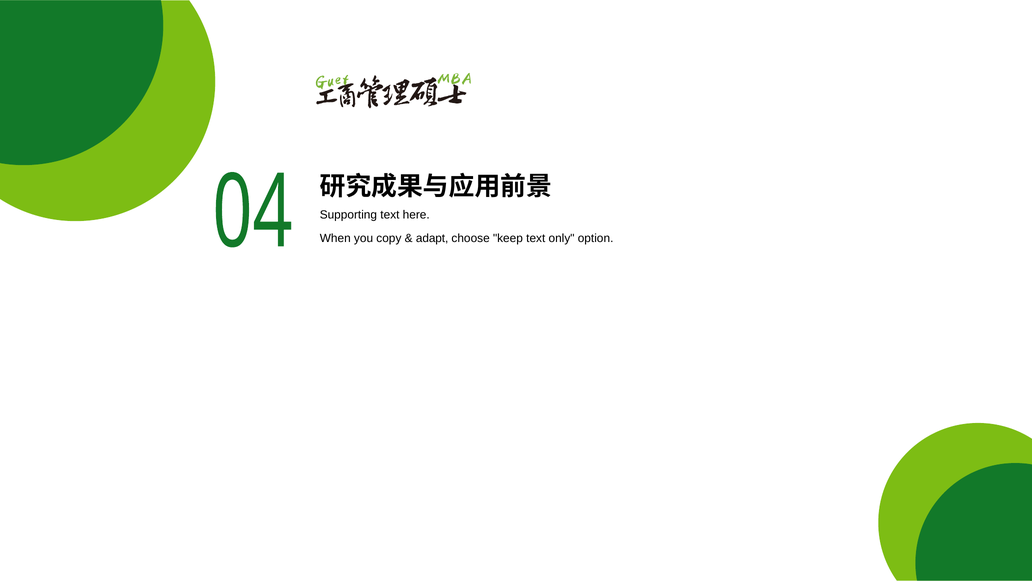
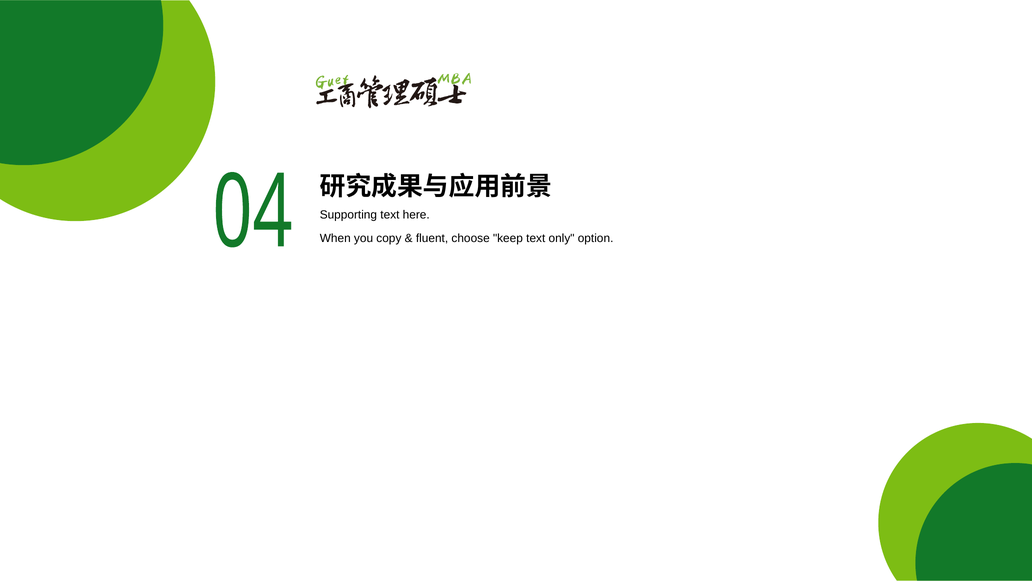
adapt: adapt -> fluent (432, 238)
